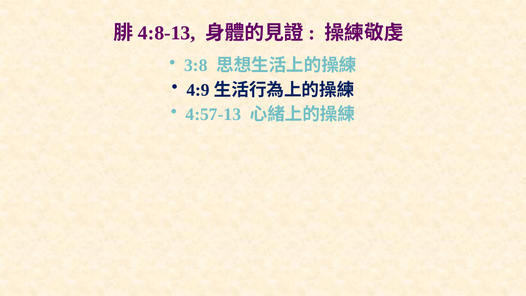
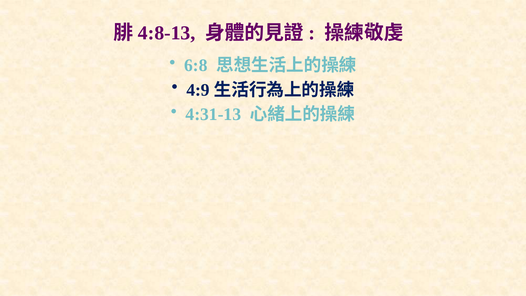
3:8: 3:8 -> 6:8 (196, 65)
4:57-13: 4:57-13 -> 4:31-13 (213, 114)
